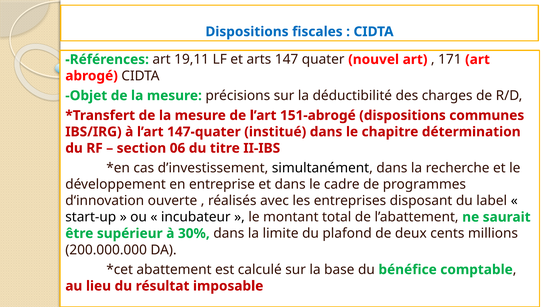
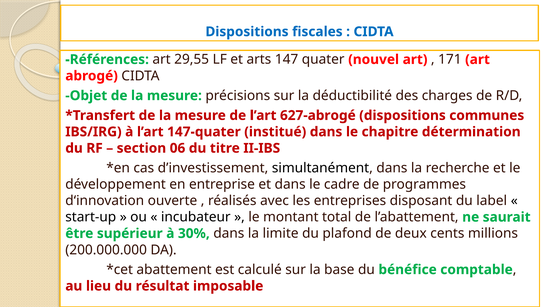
19,11: 19,11 -> 29,55 (192, 60)
151-abrogé: 151-abrogé -> 627-abrogé (318, 115)
